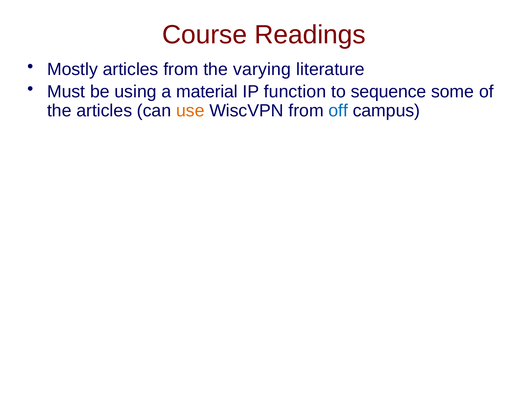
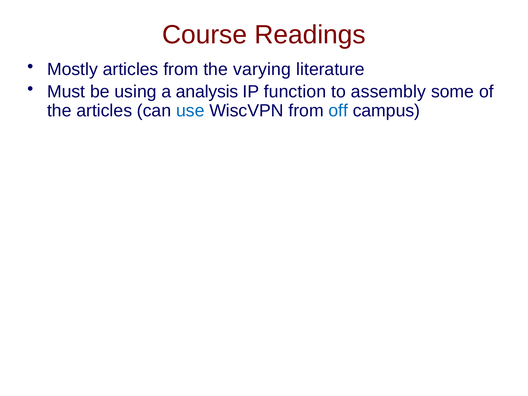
material: material -> analysis (207, 92)
sequence: sequence -> assembly (388, 92)
use colour: orange -> blue (190, 111)
